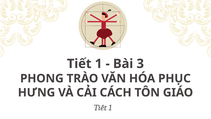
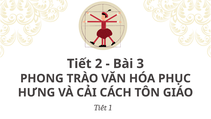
Tiết 1: 1 -> 2 (99, 64)
